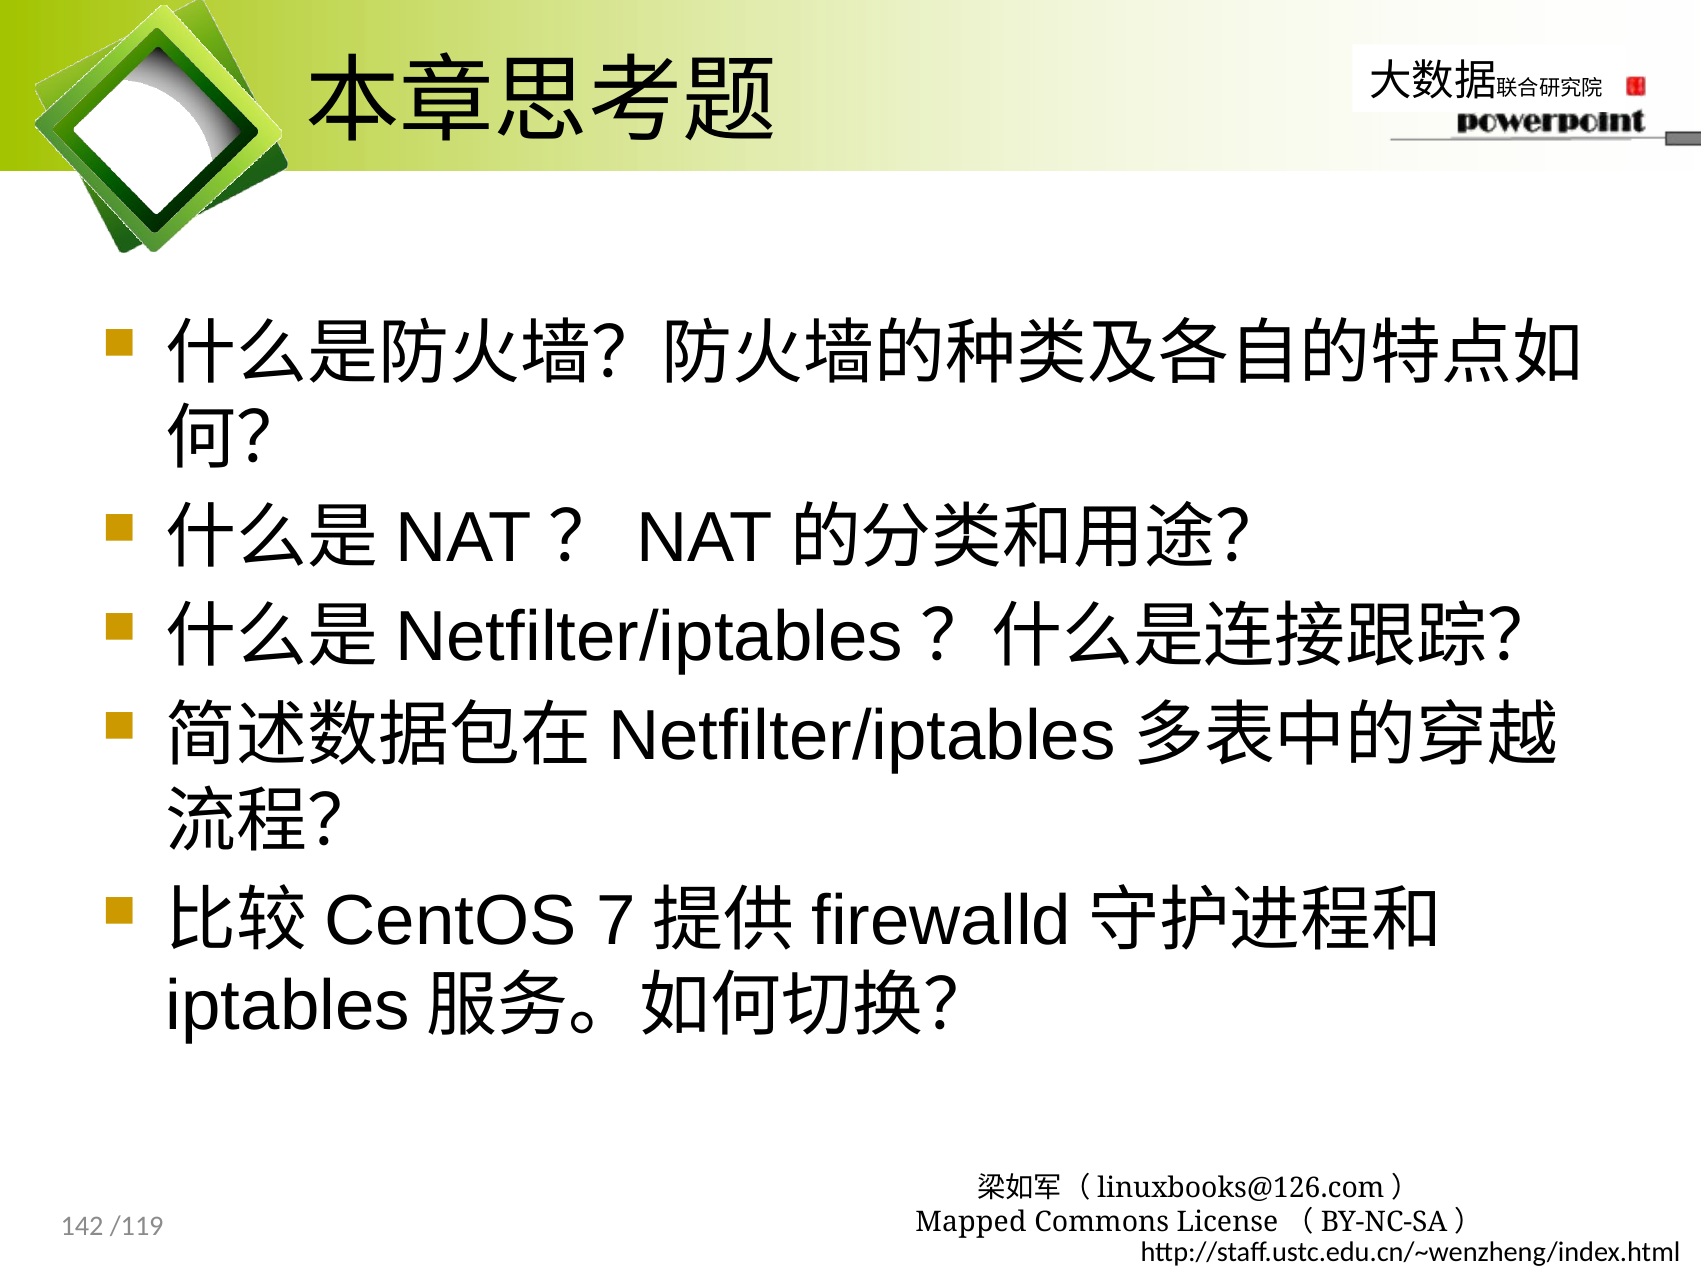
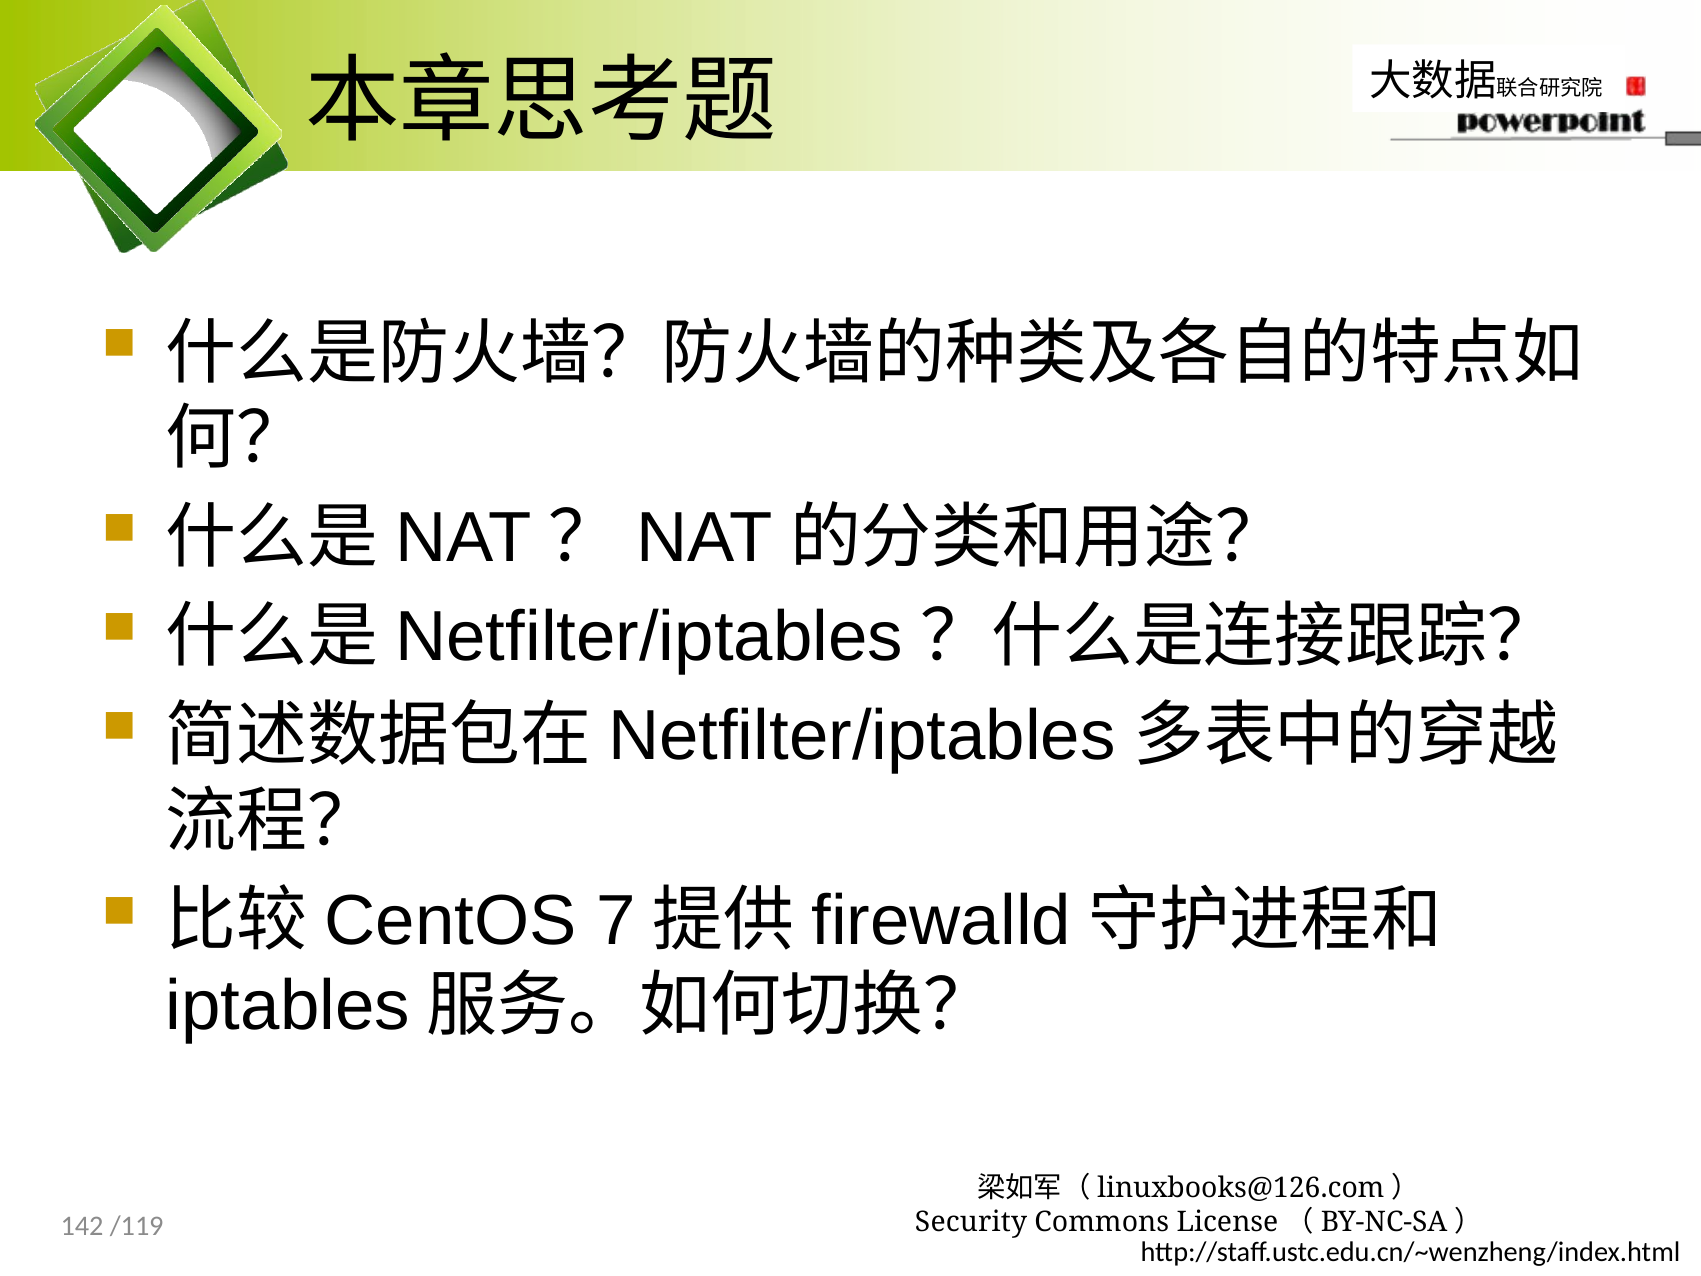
Mapped: Mapped -> Security (971, 1222)
